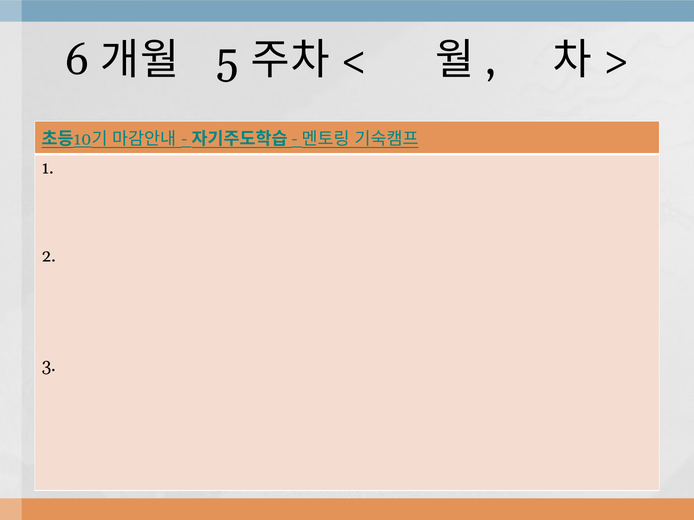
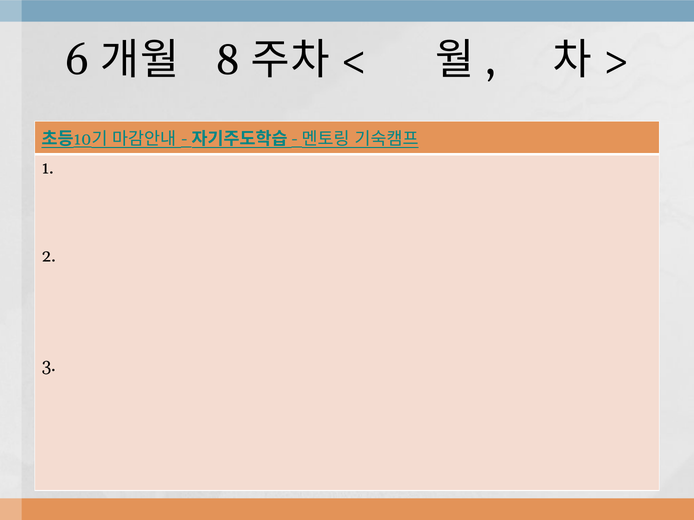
5: 5 -> 8 (228, 60)
